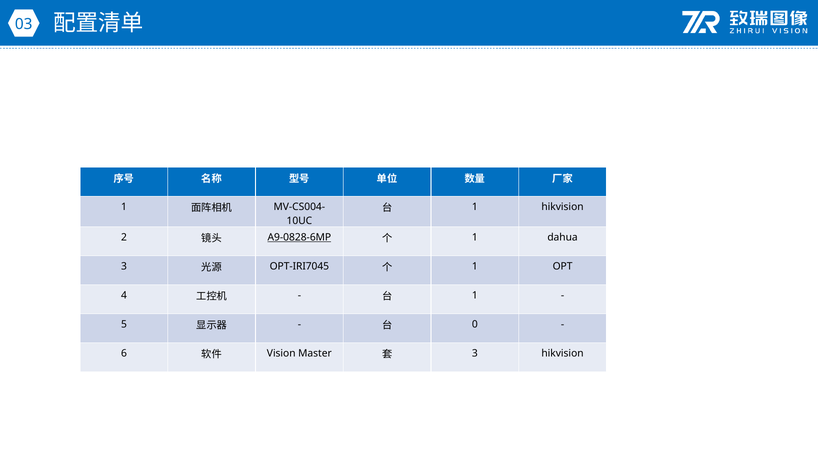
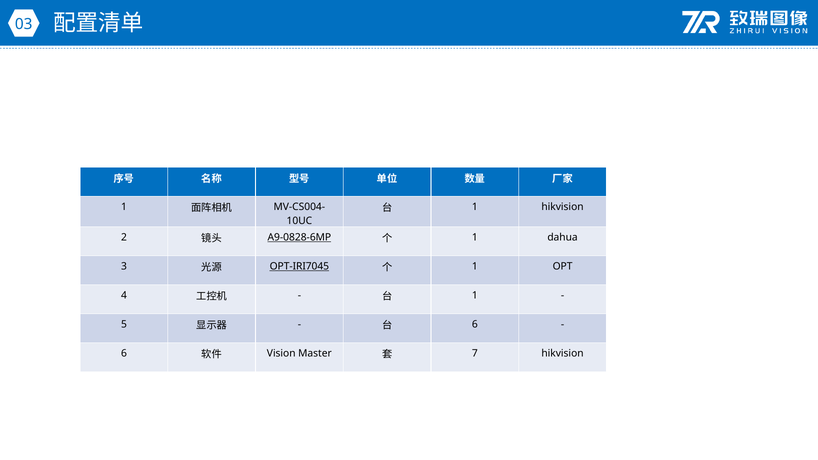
OPT-IRI7045 underline: none -> present (299, 267)
0: 0 -> 6 (475, 325)
3: 3 -> 7 (475, 354)
